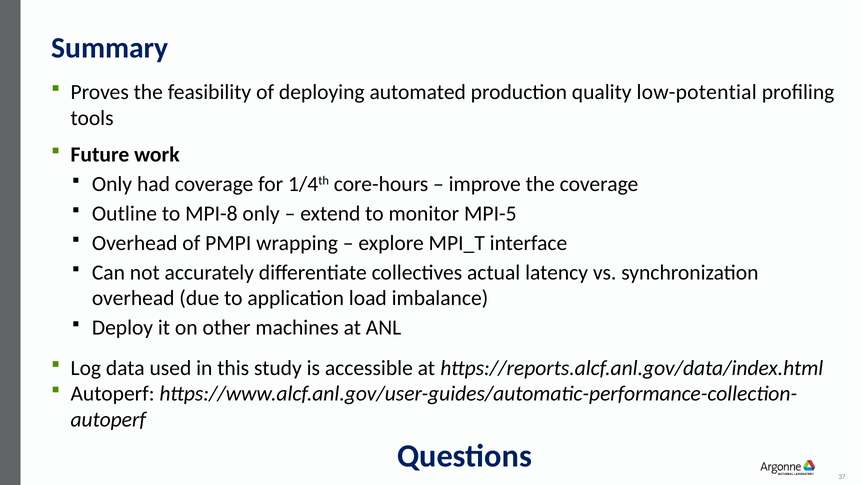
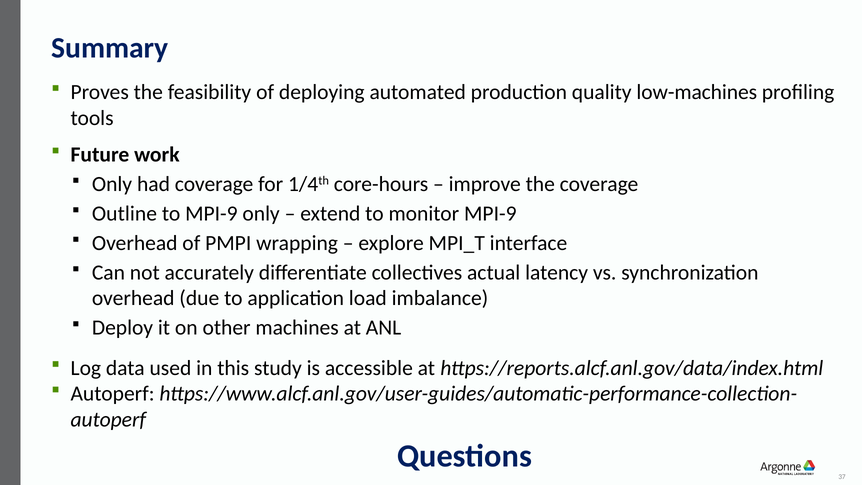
low-potential: low-potential -> low-machines (697, 92)
to MPI-8: MPI-8 -> MPI-9 (211, 213)
monitor MPI-5: MPI-5 -> MPI-9 (490, 213)
